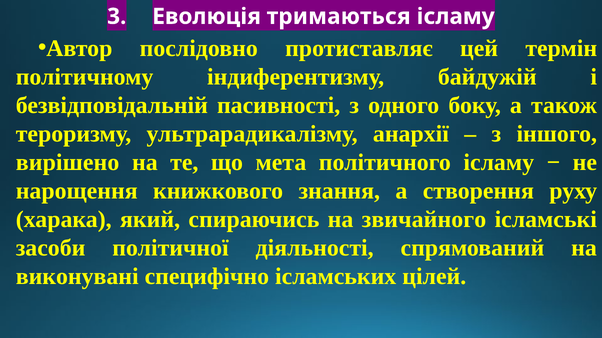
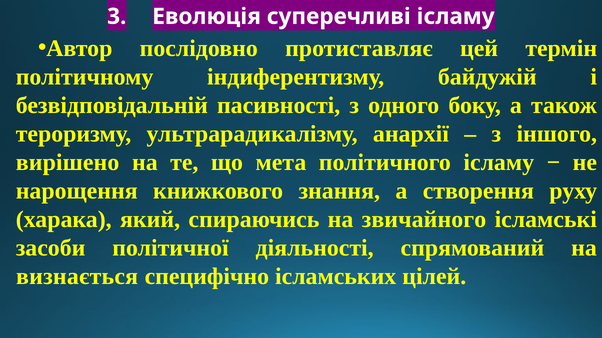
тримаються: тримаються -> суперечливі (339, 16)
виконувані: виконувані -> визнається (77, 277)
